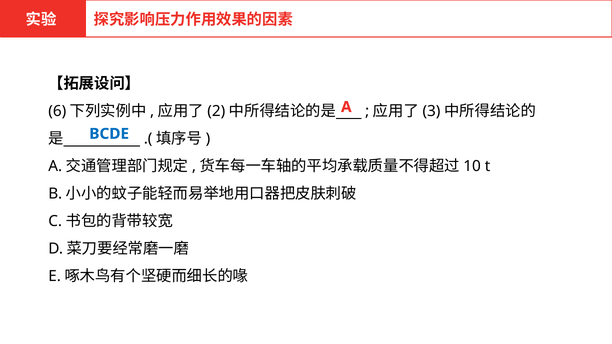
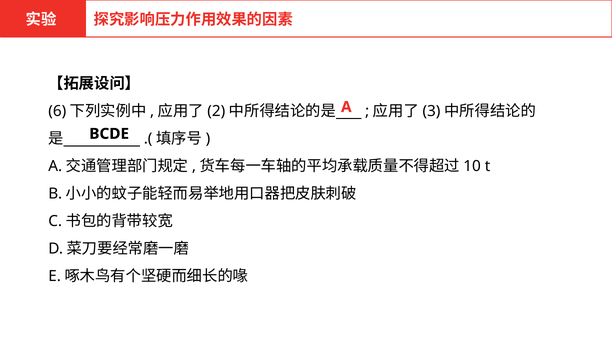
BCDE colour: blue -> black (109, 134)
